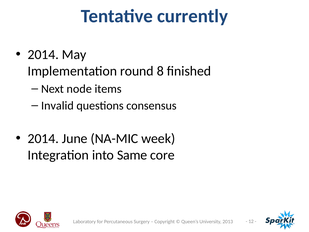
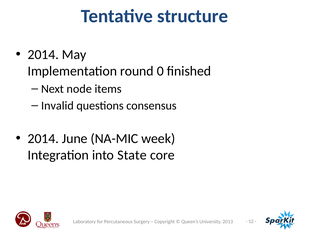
currently: currently -> structure (193, 16)
8: 8 -> 0 (160, 71)
Same: Same -> State (132, 155)
